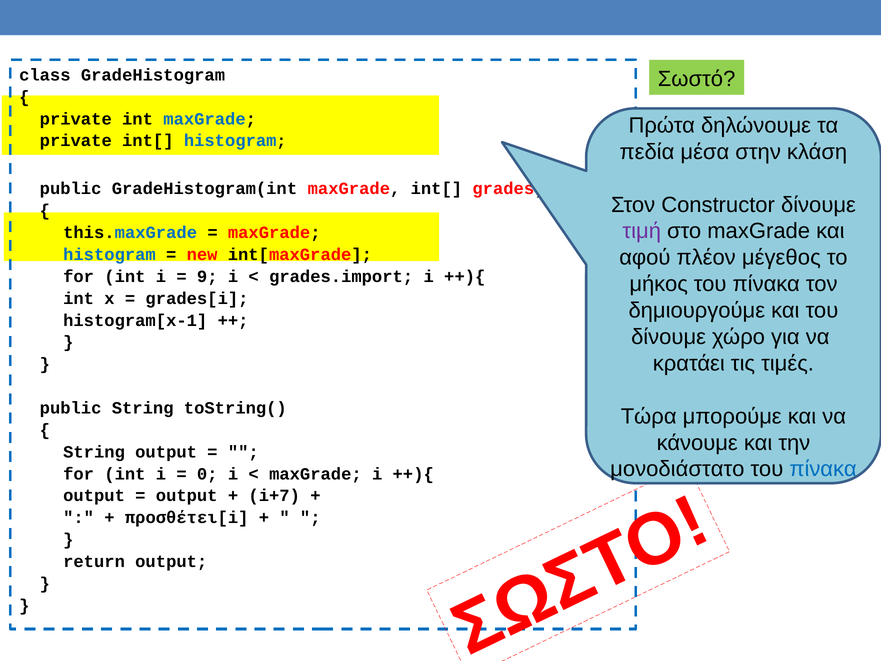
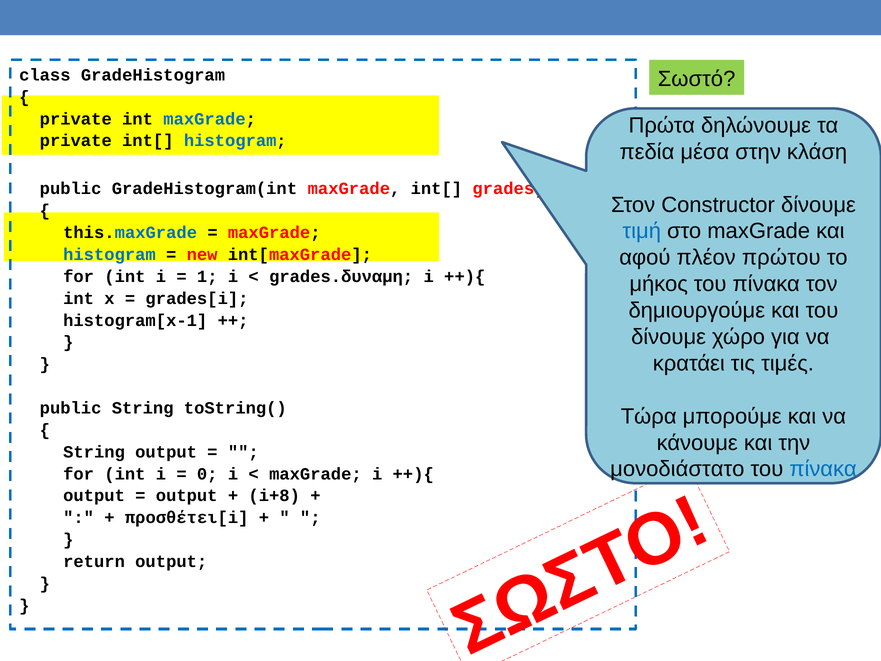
τιμή colour: purple -> blue (642, 231)
μέγεθος: μέγεθος -> πρώτου (781, 258)
9: 9 -> 1 (207, 276)
grades.import: grades.import -> grades.δυναμη (341, 276)
i+7: i+7 -> i+8 (274, 496)
